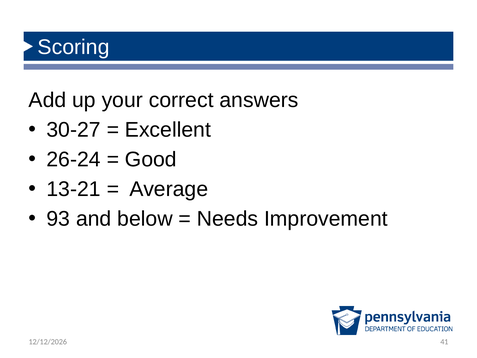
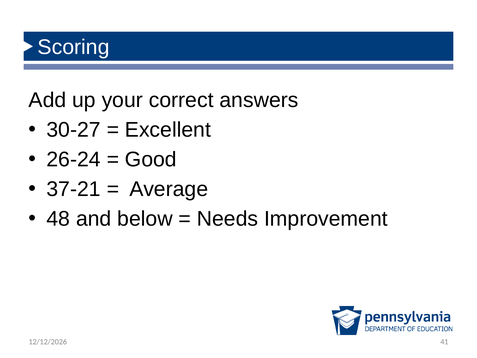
13-21: 13-21 -> 37-21 (74, 189)
93: 93 -> 48 (58, 219)
